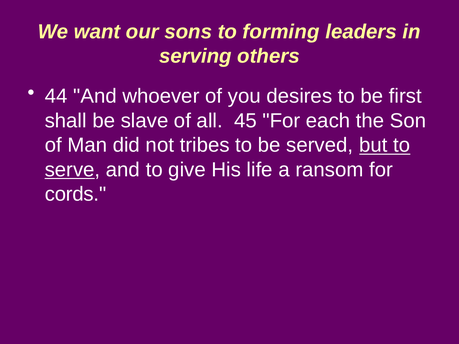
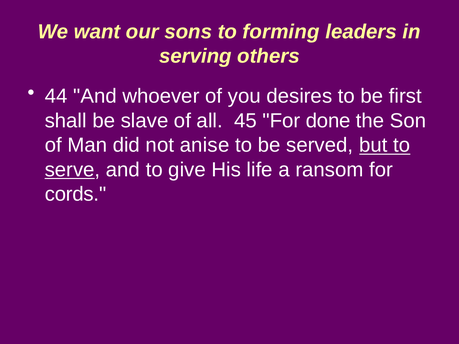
each: each -> done (328, 121)
tribes: tribes -> anise (205, 145)
